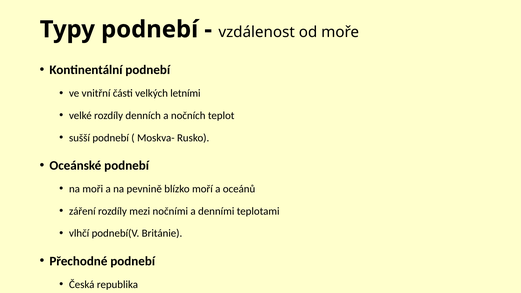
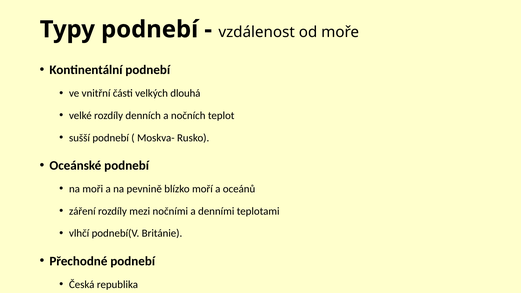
letními: letními -> dlouhá (185, 93)
